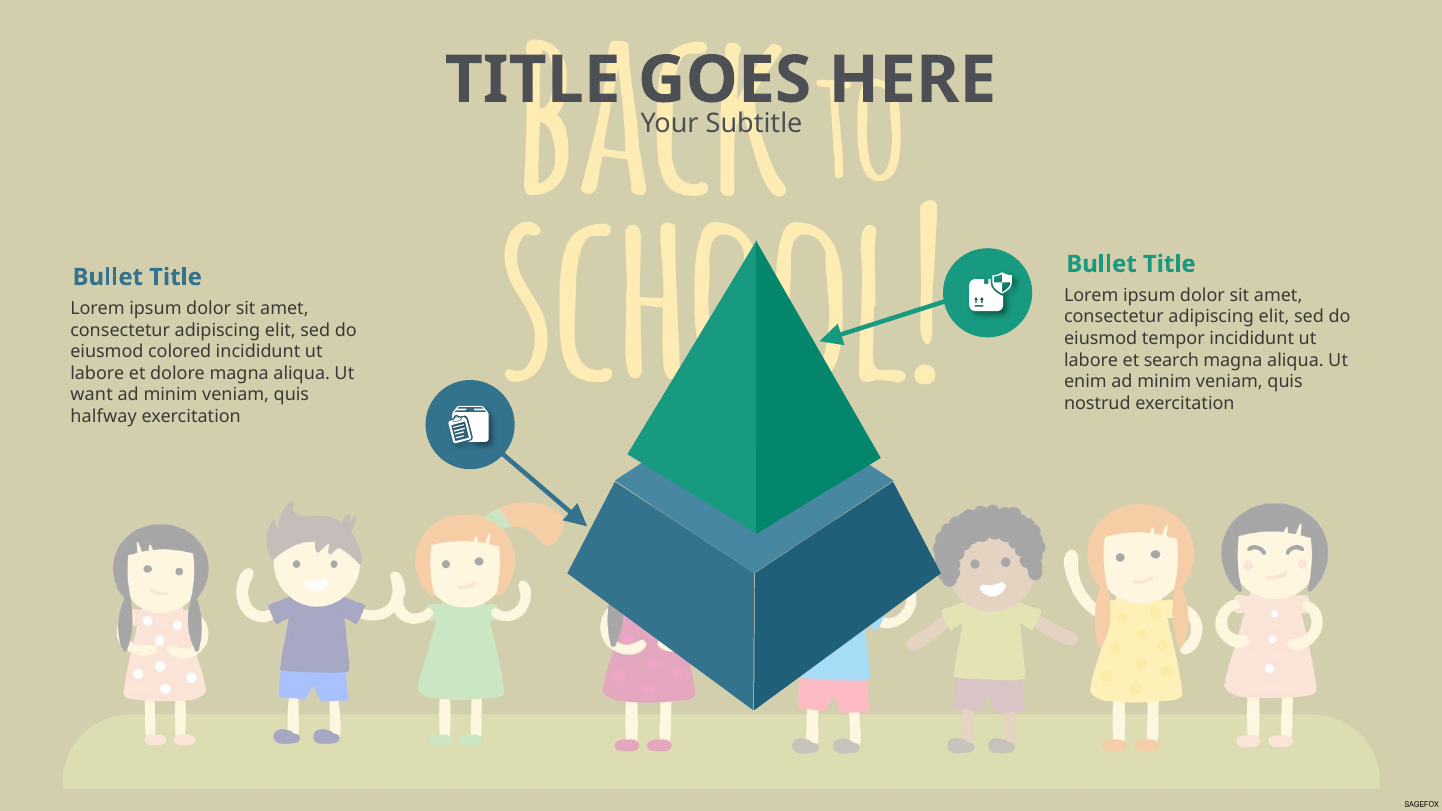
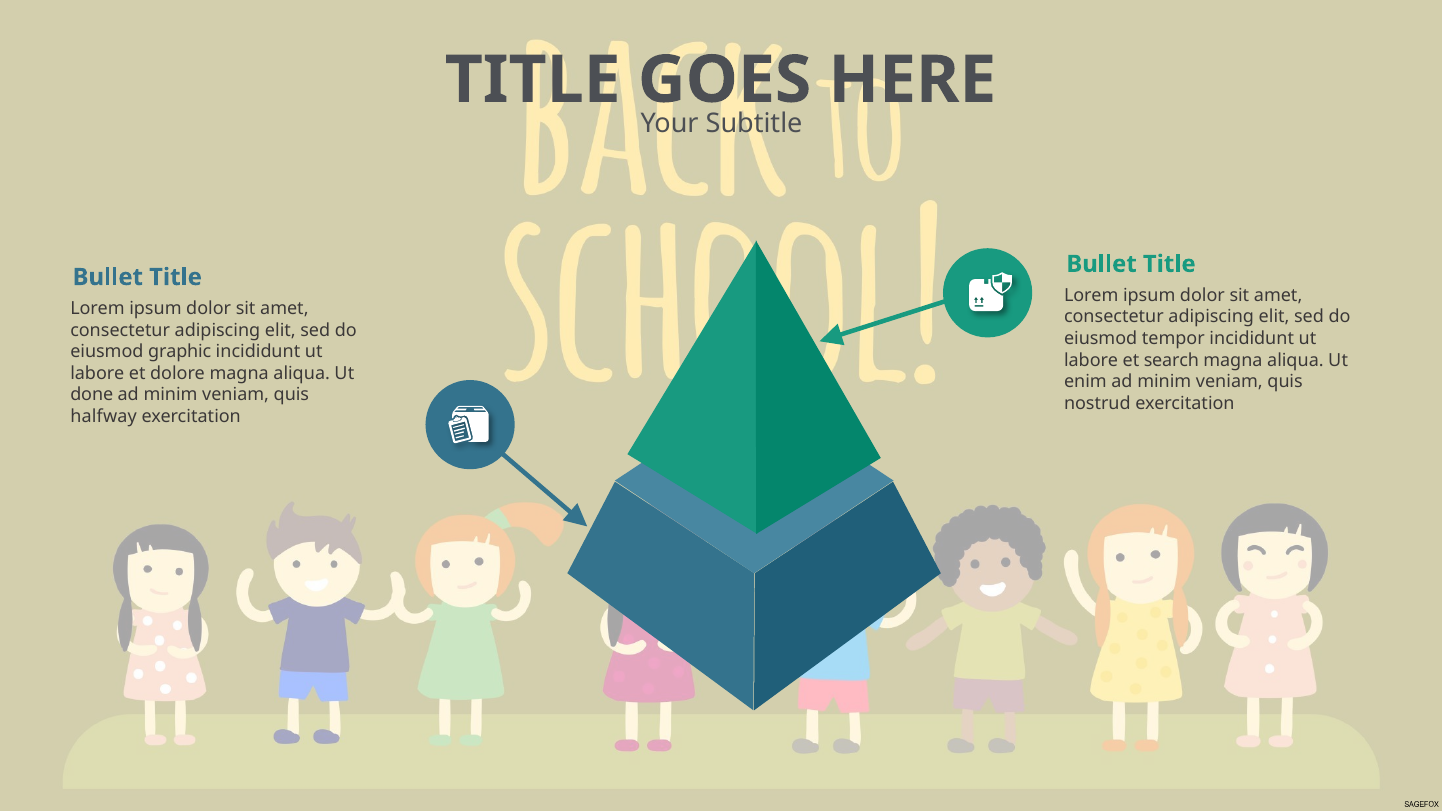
colored: colored -> graphic (180, 352)
want: want -> done (92, 395)
